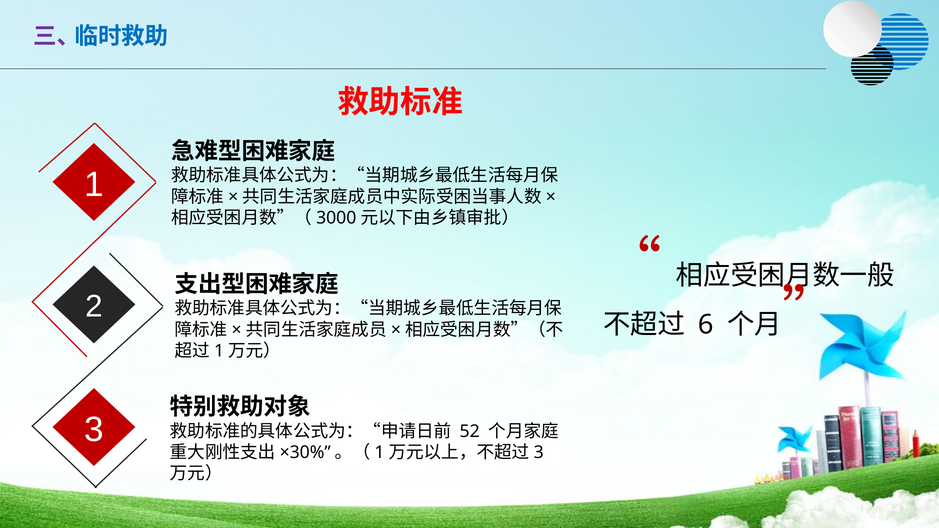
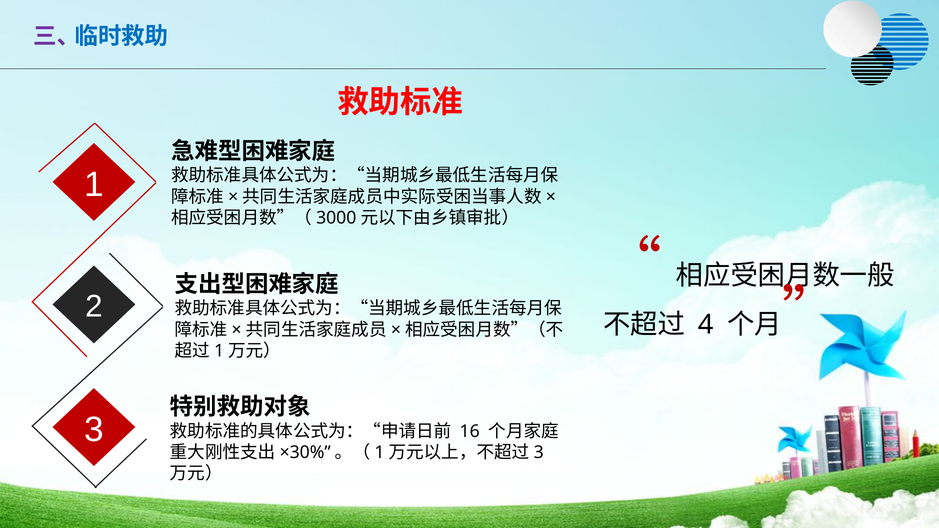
6: 6 -> 4 (706, 325)
52: 52 -> 16 (470, 431)
